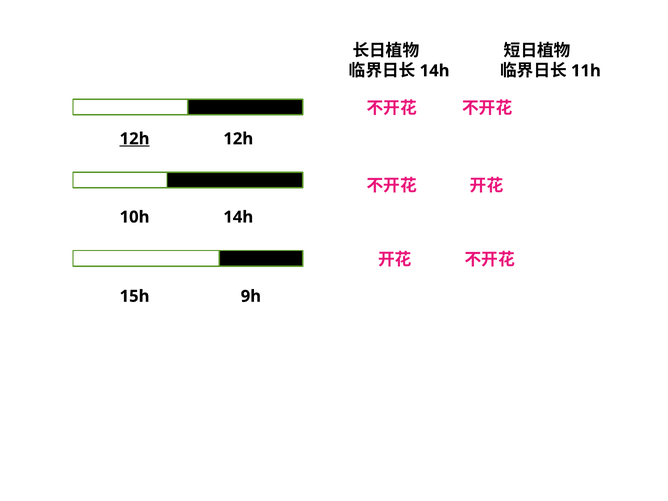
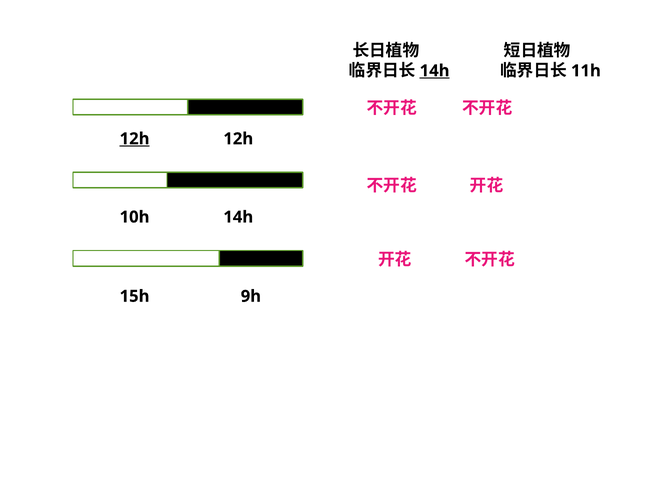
14h underline: none -> present (435, 71)
